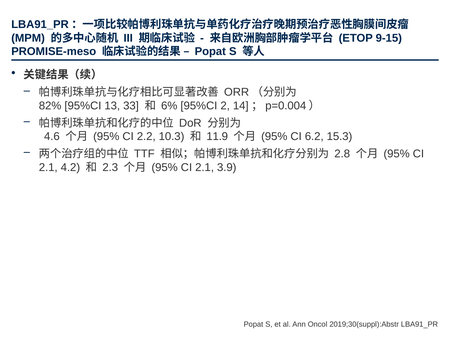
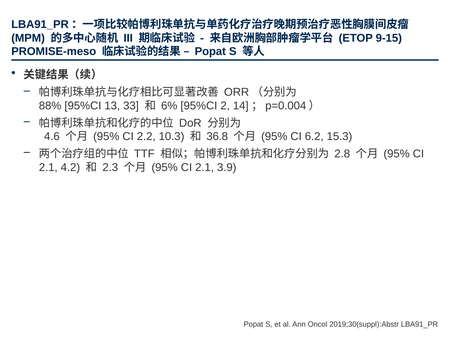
82%: 82% -> 88% (50, 106)
11.9: 11.9 -> 36.8 (217, 136)
